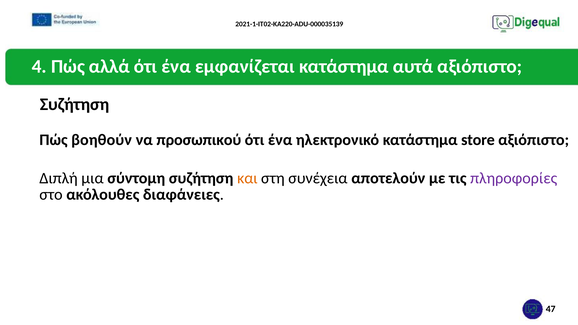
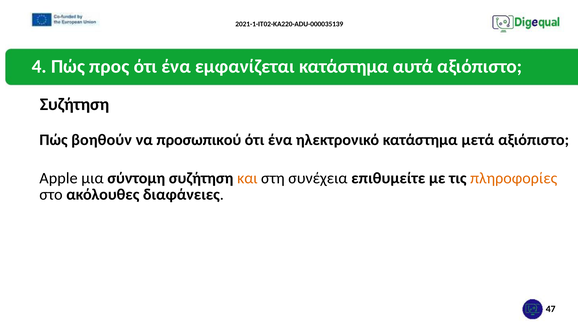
αλλά: αλλά -> προς (109, 67)
store: store -> μετά (478, 140)
Διπλή: Διπλή -> Apple (58, 178)
αποτελούν: αποτελούν -> επιθυμείτε (388, 178)
πληροφορίες colour: purple -> orange (514, 178)
